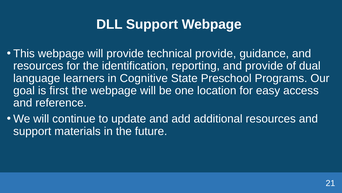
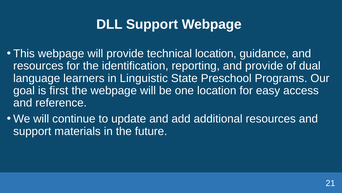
technical provide: provide -> location (216, 53)
Cognitive: Cognitive -> Linguistic (144, 78)
